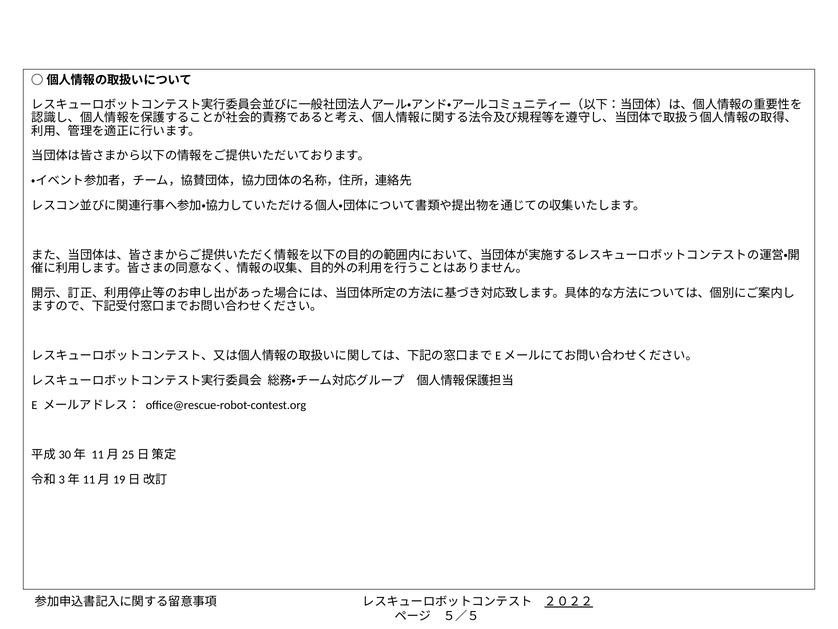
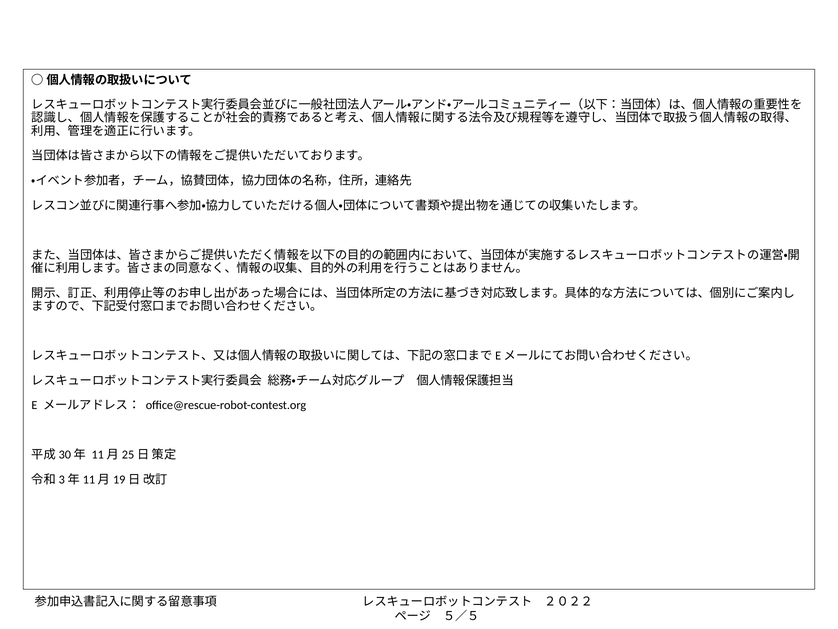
２０２２ underline: present -> none (569, 601)
